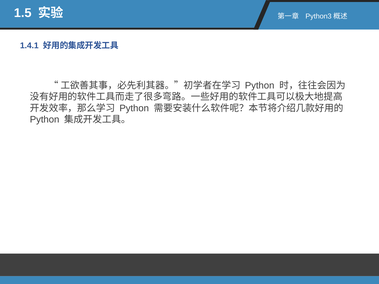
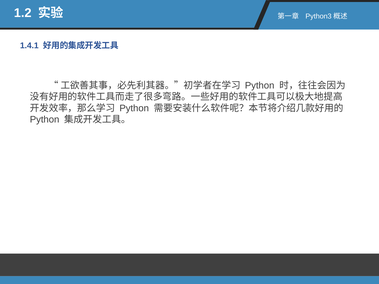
1.5: 1.5 -> 1.2 (23, 13)
